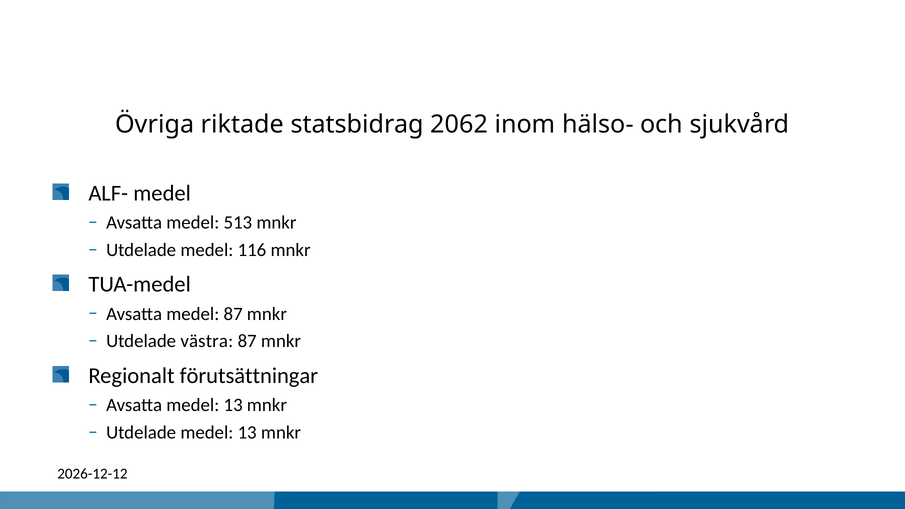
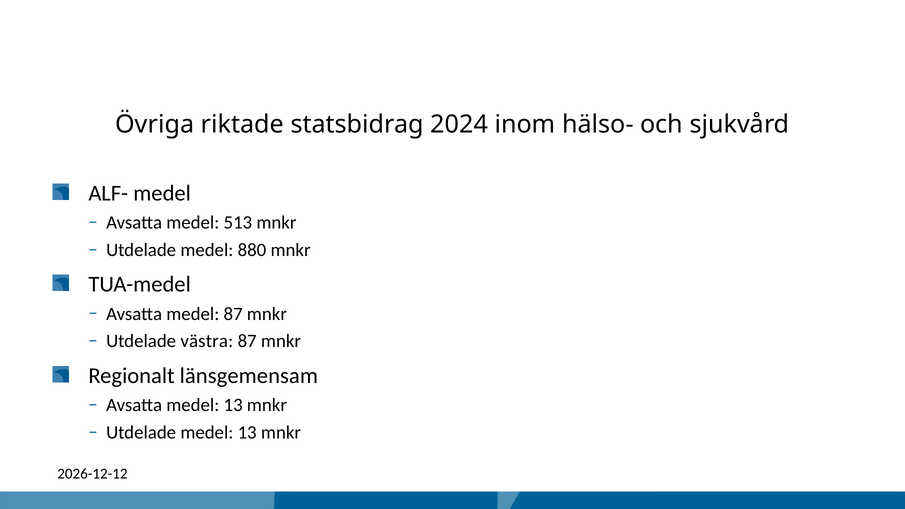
2062: 2062 -> 2024 (459, 124)
116: 116 -> 880 (252, 250)
förutsättningar: förutsättningar -> länsgemensam (249, 376)
